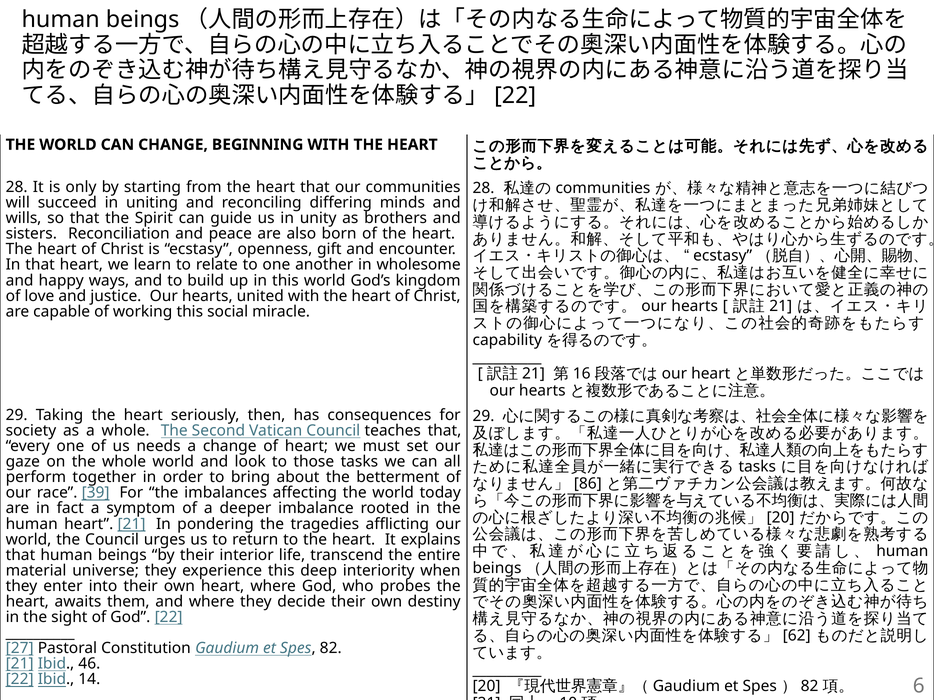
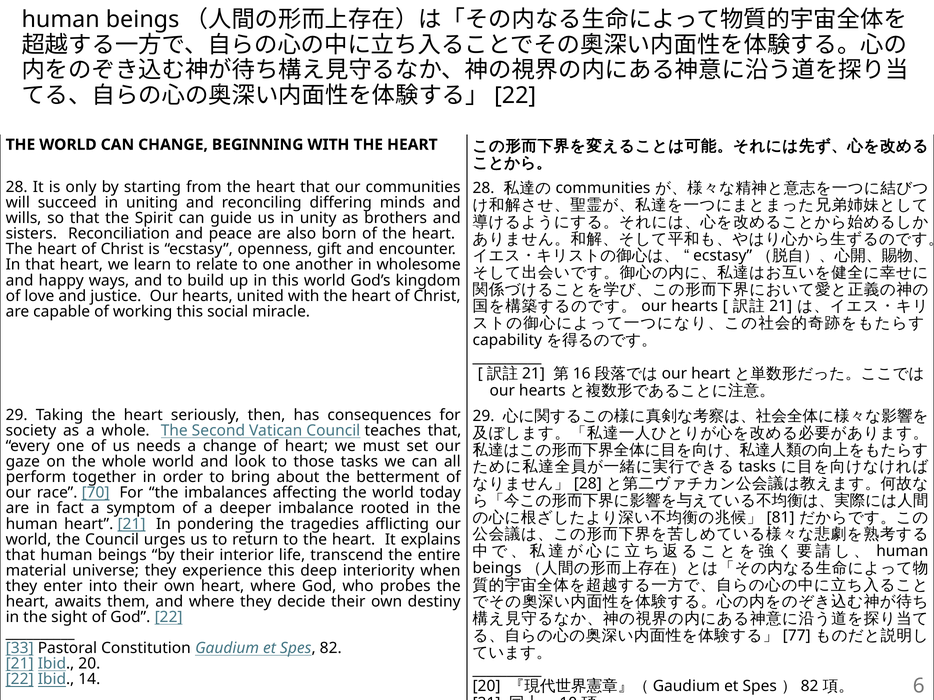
86: 86 -> 28 (588, 484)
39: 39 -> 70 (96, 493)
20: 20 -> 81 (781, 518)
62: 62 -> 77 (797, 636)
27: 27 -> 33 (20, 649)
Ibid 46: 46 -> 20 (89, 664)
